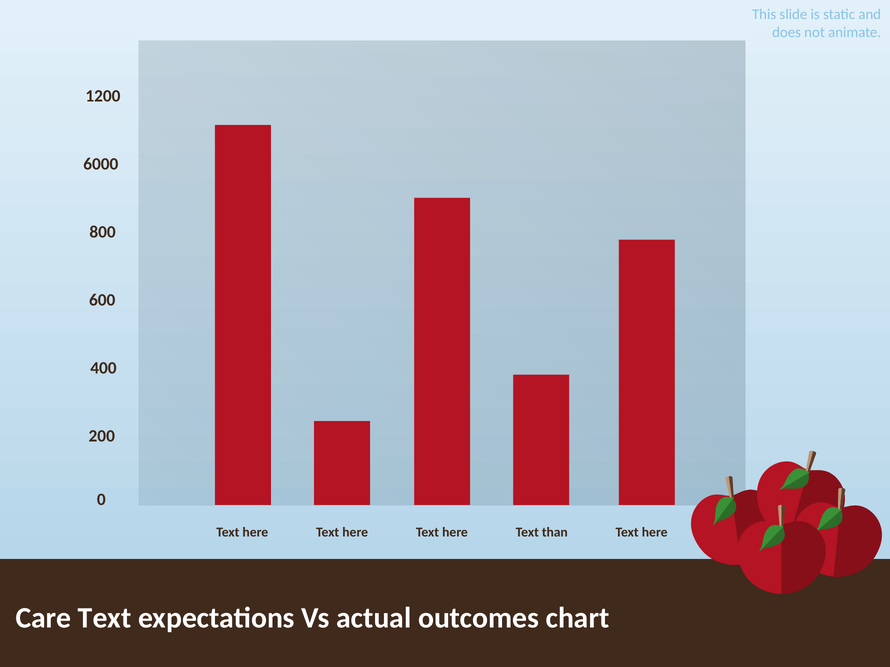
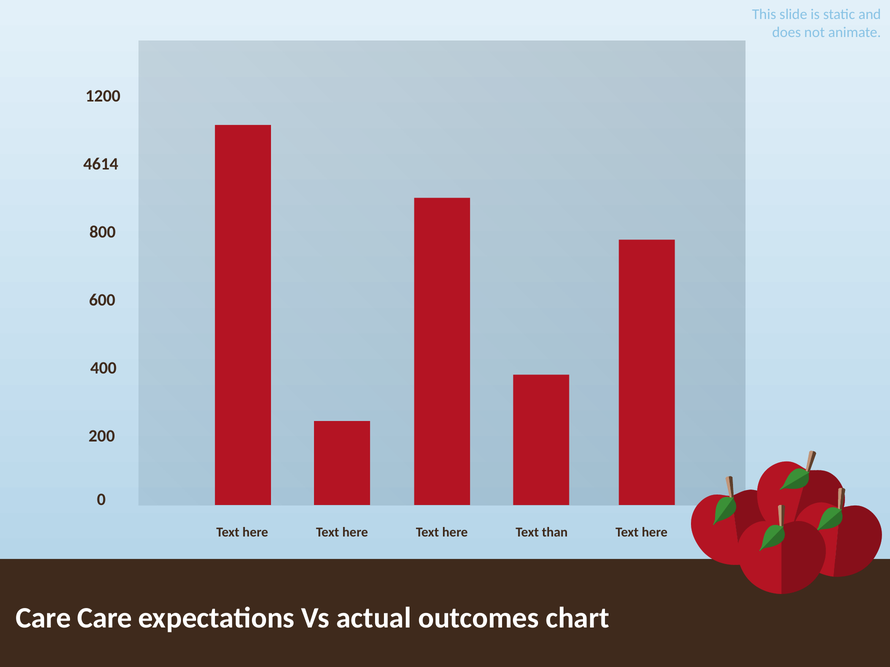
6000: 6000 -> 4614 (101, 164)
Care Text: Text -> Care (105, 618)
